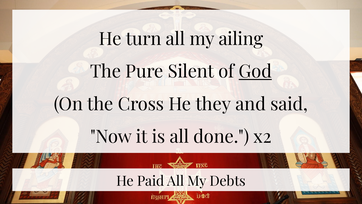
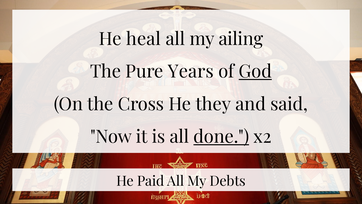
turn: turn -> heal (143, 39)
Silent: Silent -> Years (191, 72)
done underline: none -> present (221, 137)
